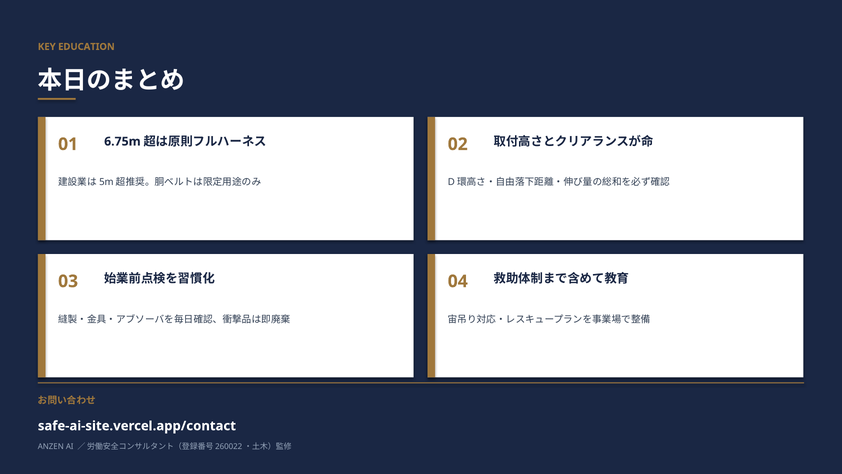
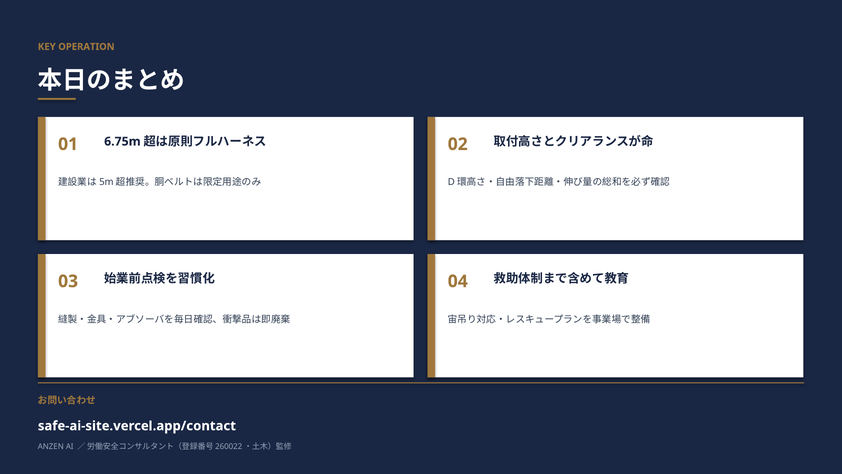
EDUCATION: EDUCATION -> OPERATION (86, 47)
